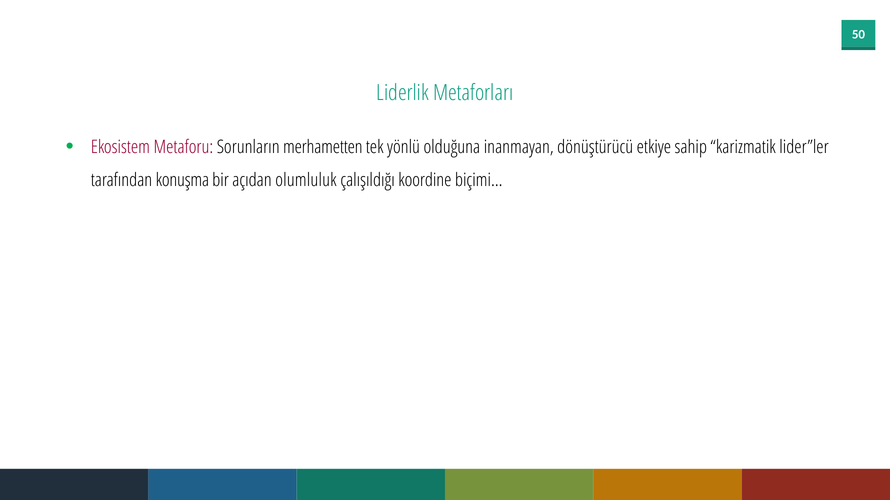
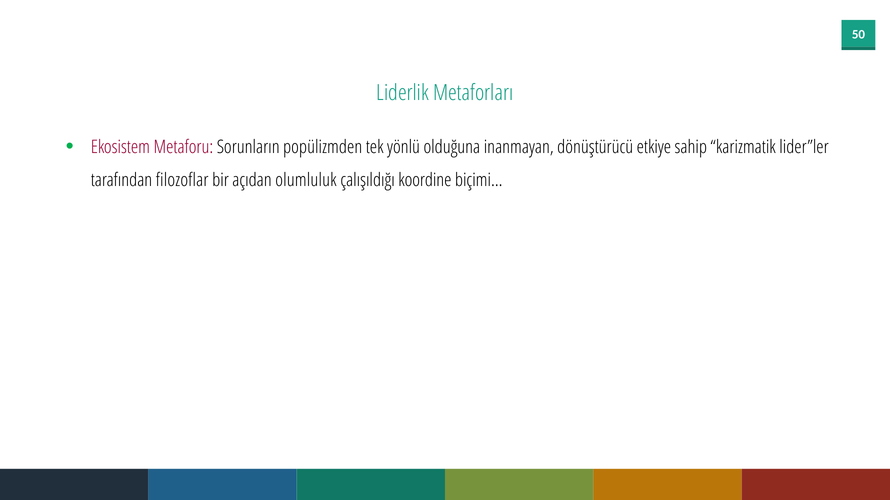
merhametten: merhametten -> popülizmden (323, 147)
konuşma: konuşma -> filozoflar (182, 181)
